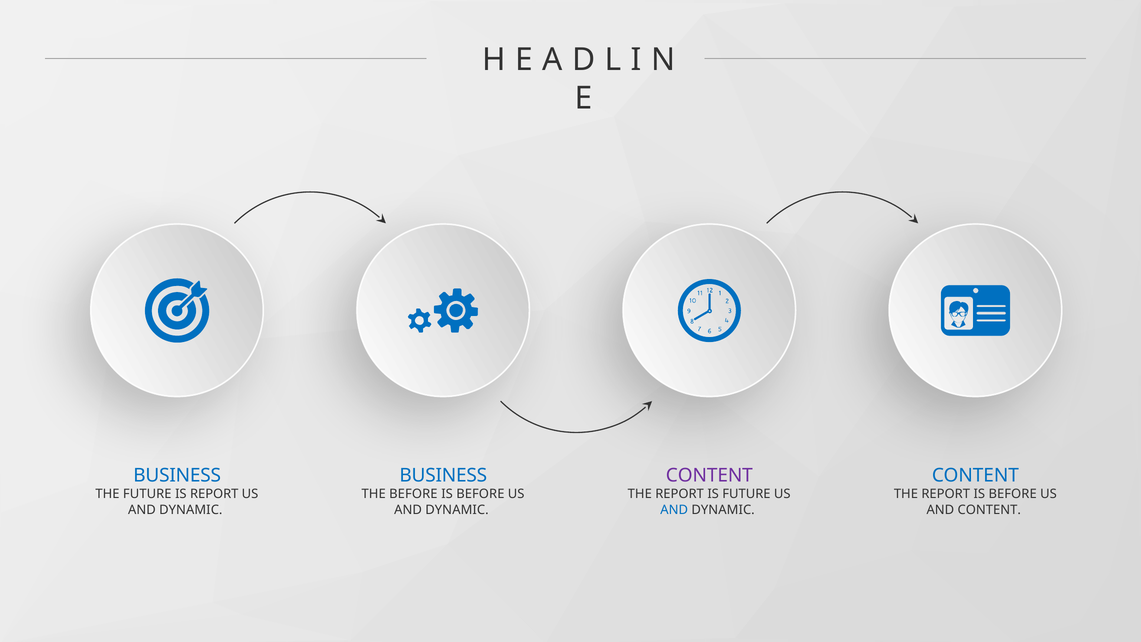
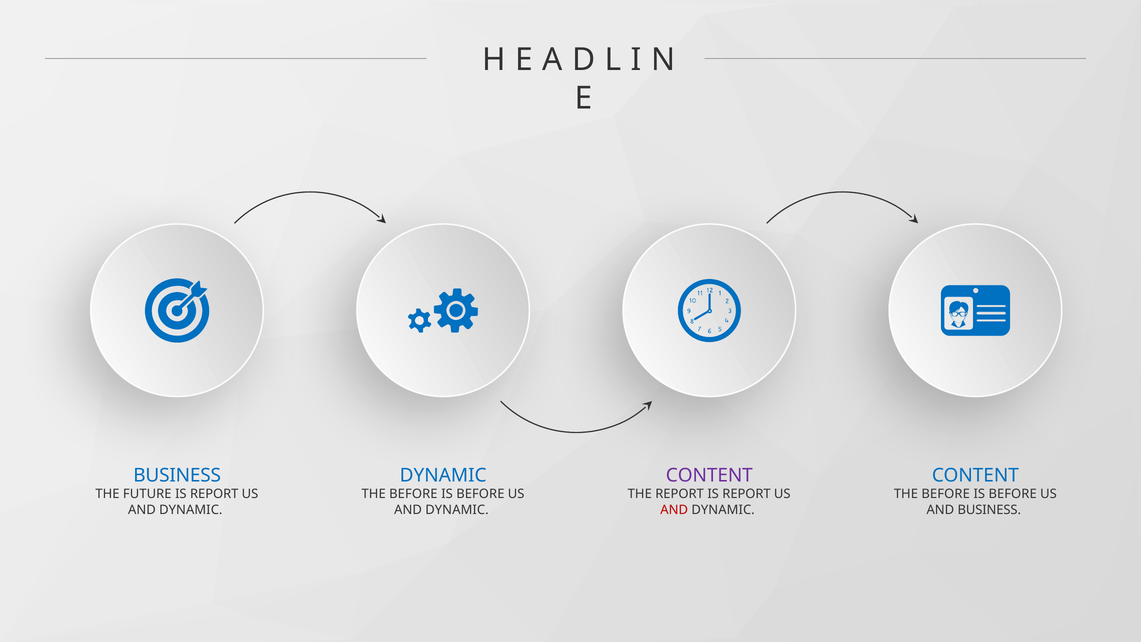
BUSINESS: BUSINESS -> DYNAMIC (443, 475)
FUTURE: FUTURE -> REPORT (747, 494)
REPORT: REPORT -> BEFORE (946, 494)
AND colour: blue -> red (674, 510)
AND CONTENT: CONTENT -> BUSINESS (989, 510)
